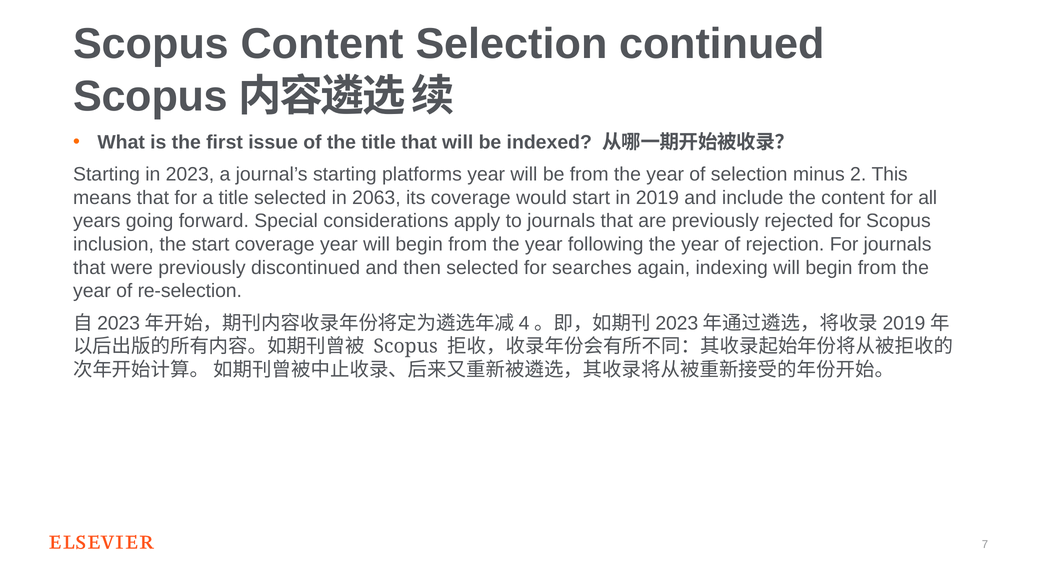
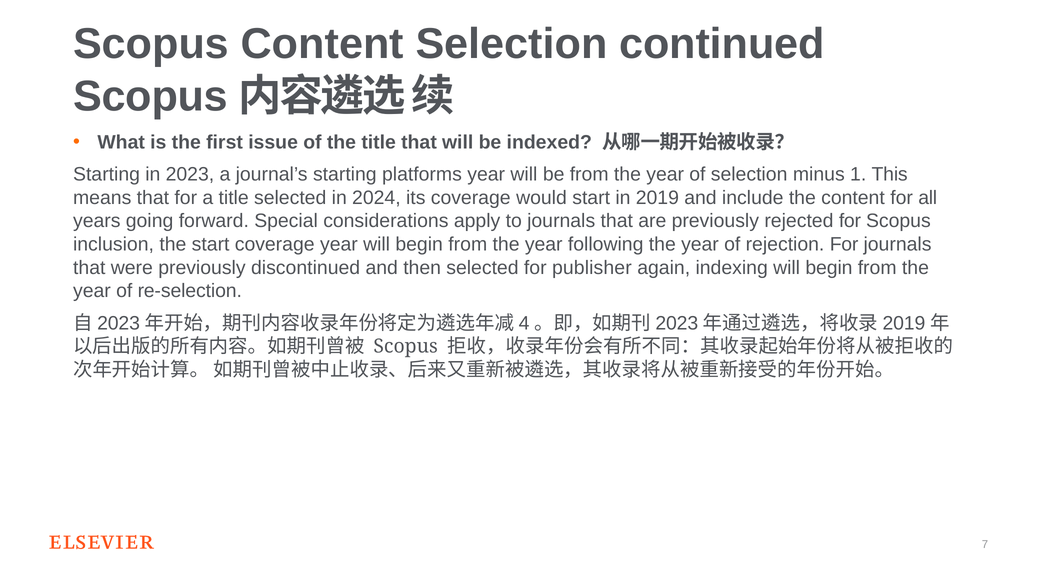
2: 2 -> 1 (858, 174)
2063: 2063 -> 2024 (376, 198)
searches: searches -> publisher (592, 268)
